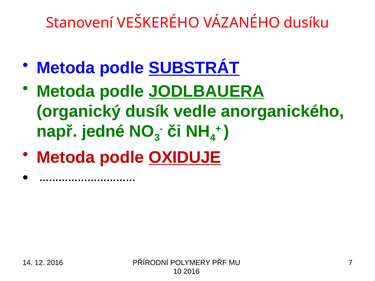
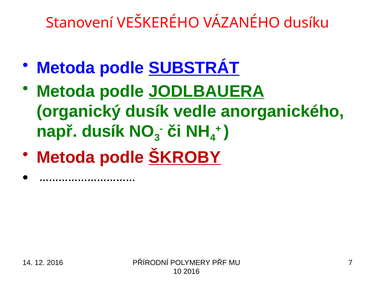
např jedné: jedné -> dusík (103, 131)
OXIDUJE: OXIDUJE -> ŠKROBY (185, 157)
